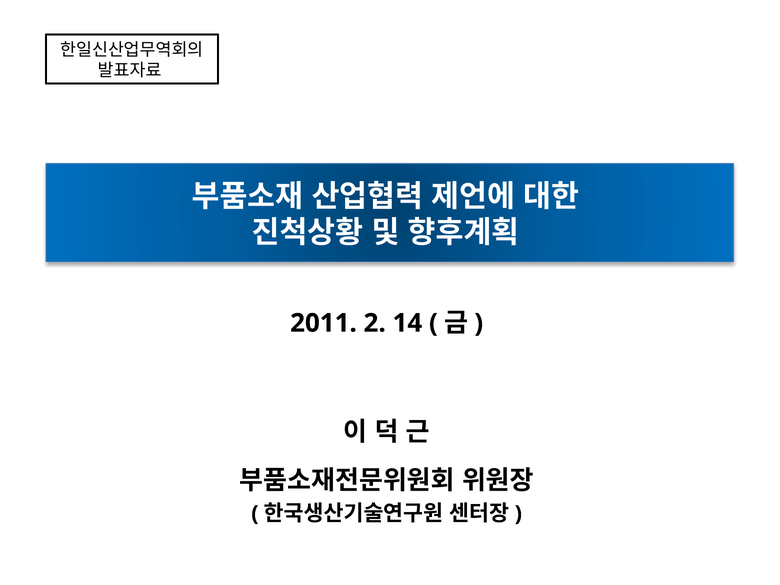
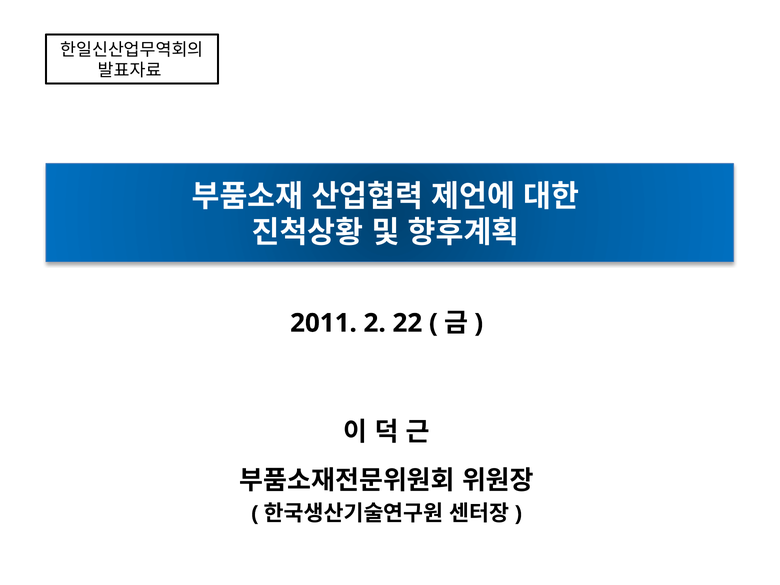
14: 14 -> 22 (407, 323)
